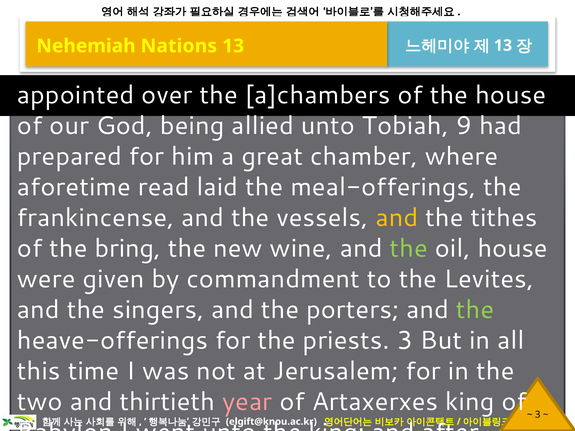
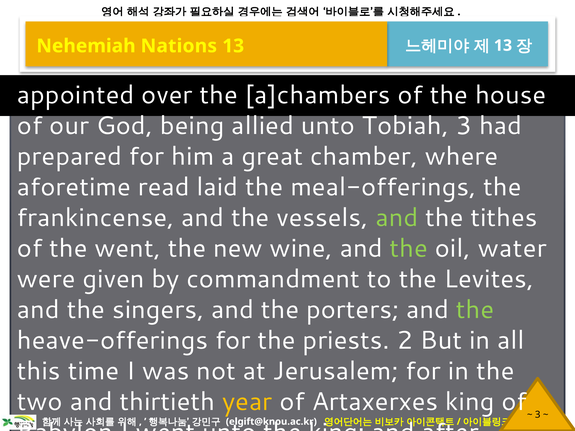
Tobiah 9: 9 -> 3 (464, 126)
and colour: yellow -> light green (397, 218)
the bring: bring -> went (128, 249)
oil house: house -> water (512, 249)
priests 3: 3 -> 2 (405, 341)
year colour: pink -> yellow (247, 402)
